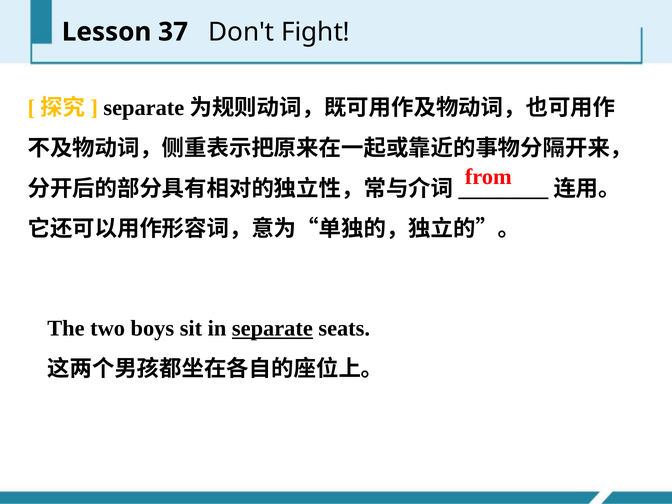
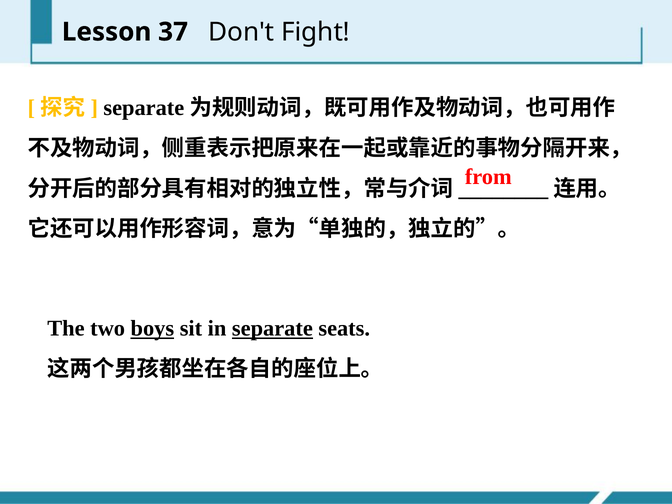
boys underline: none -> present (152, 329)
